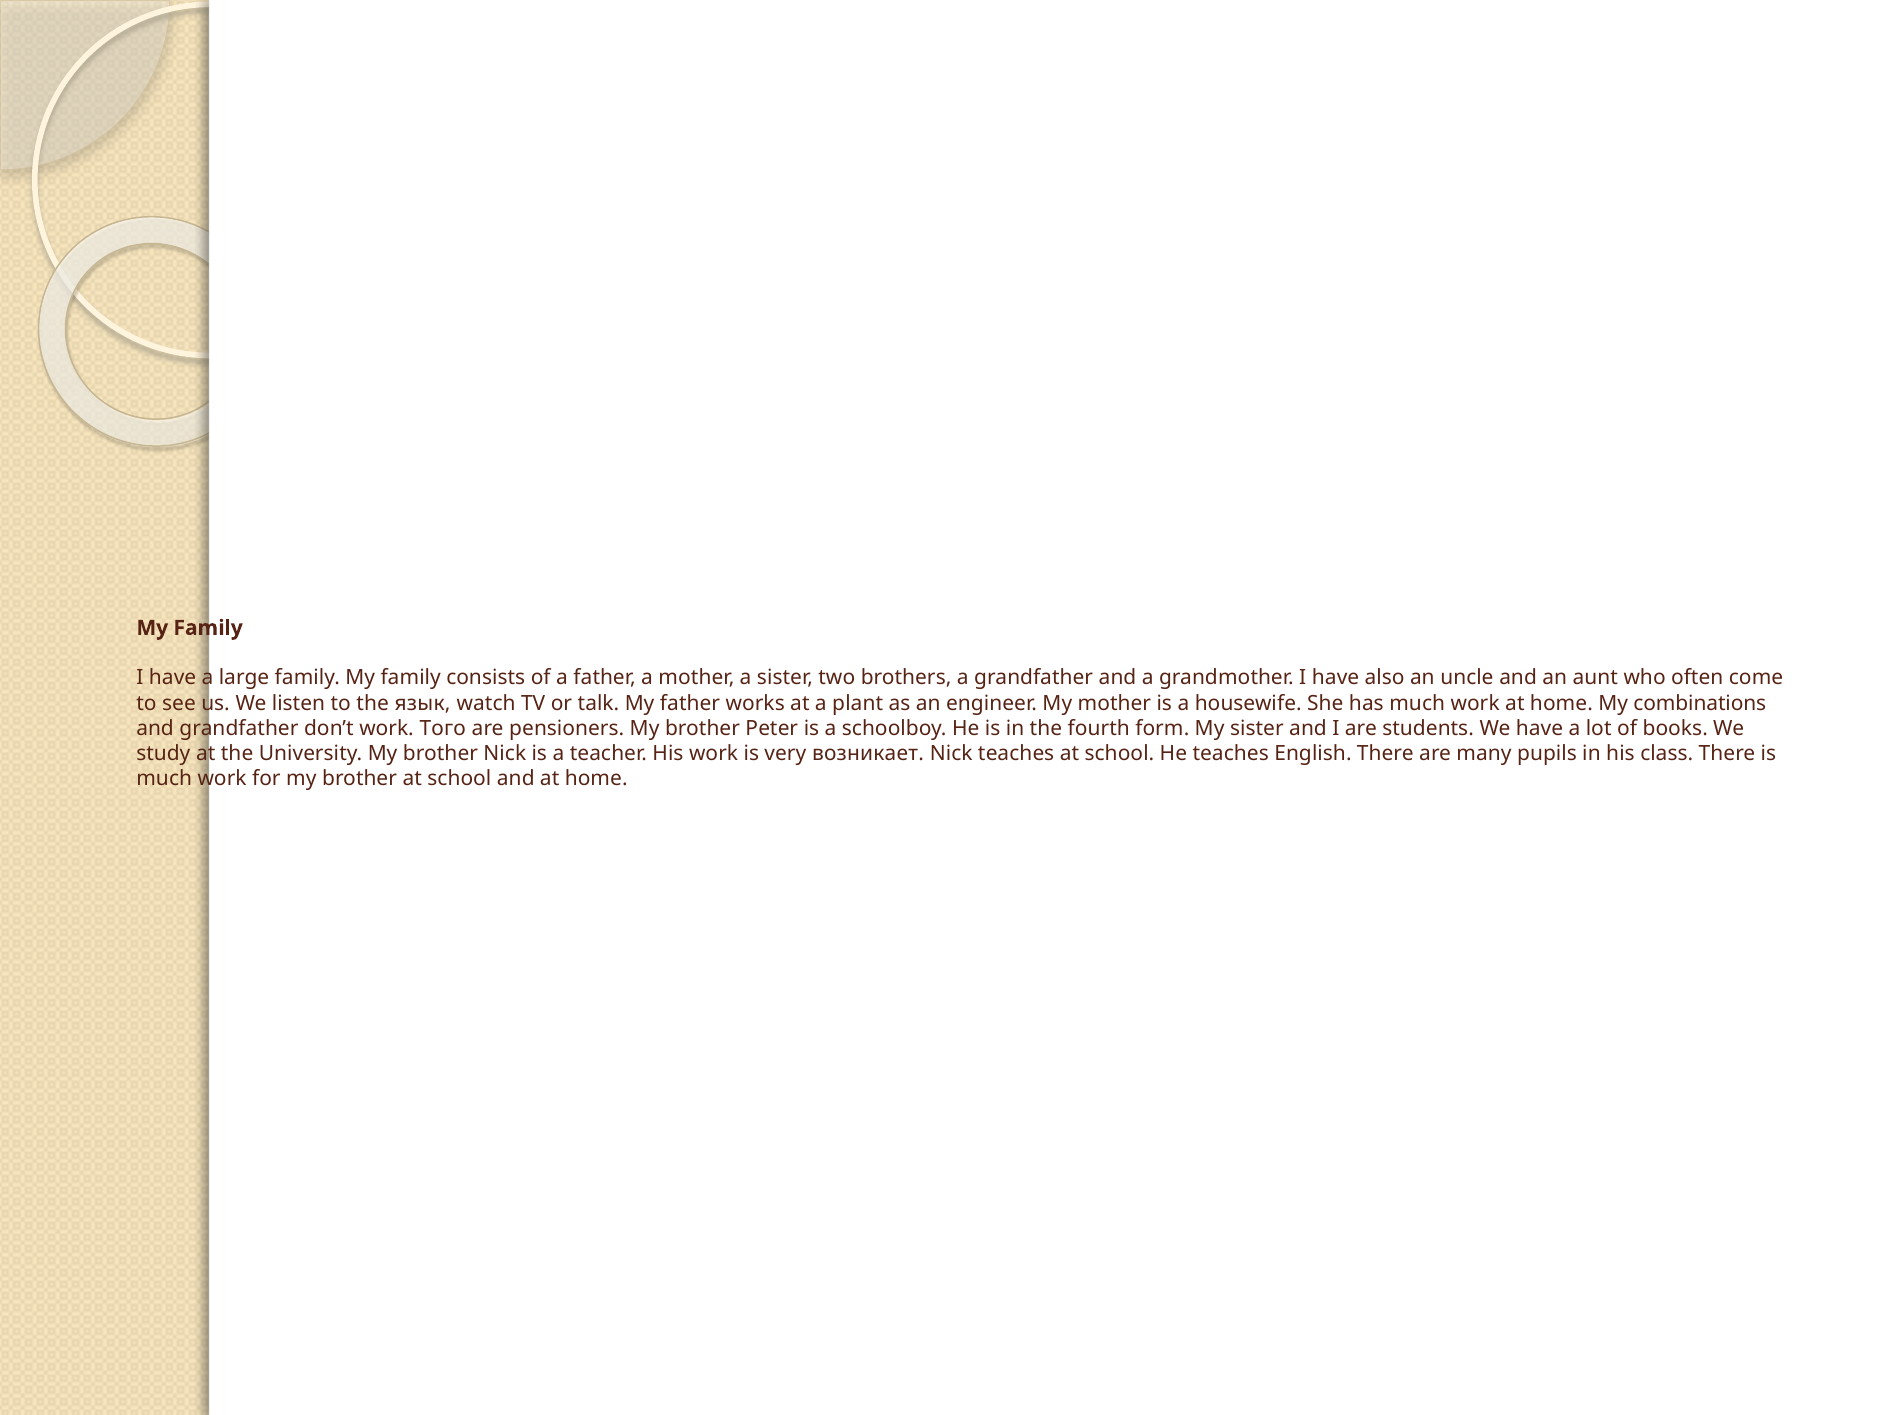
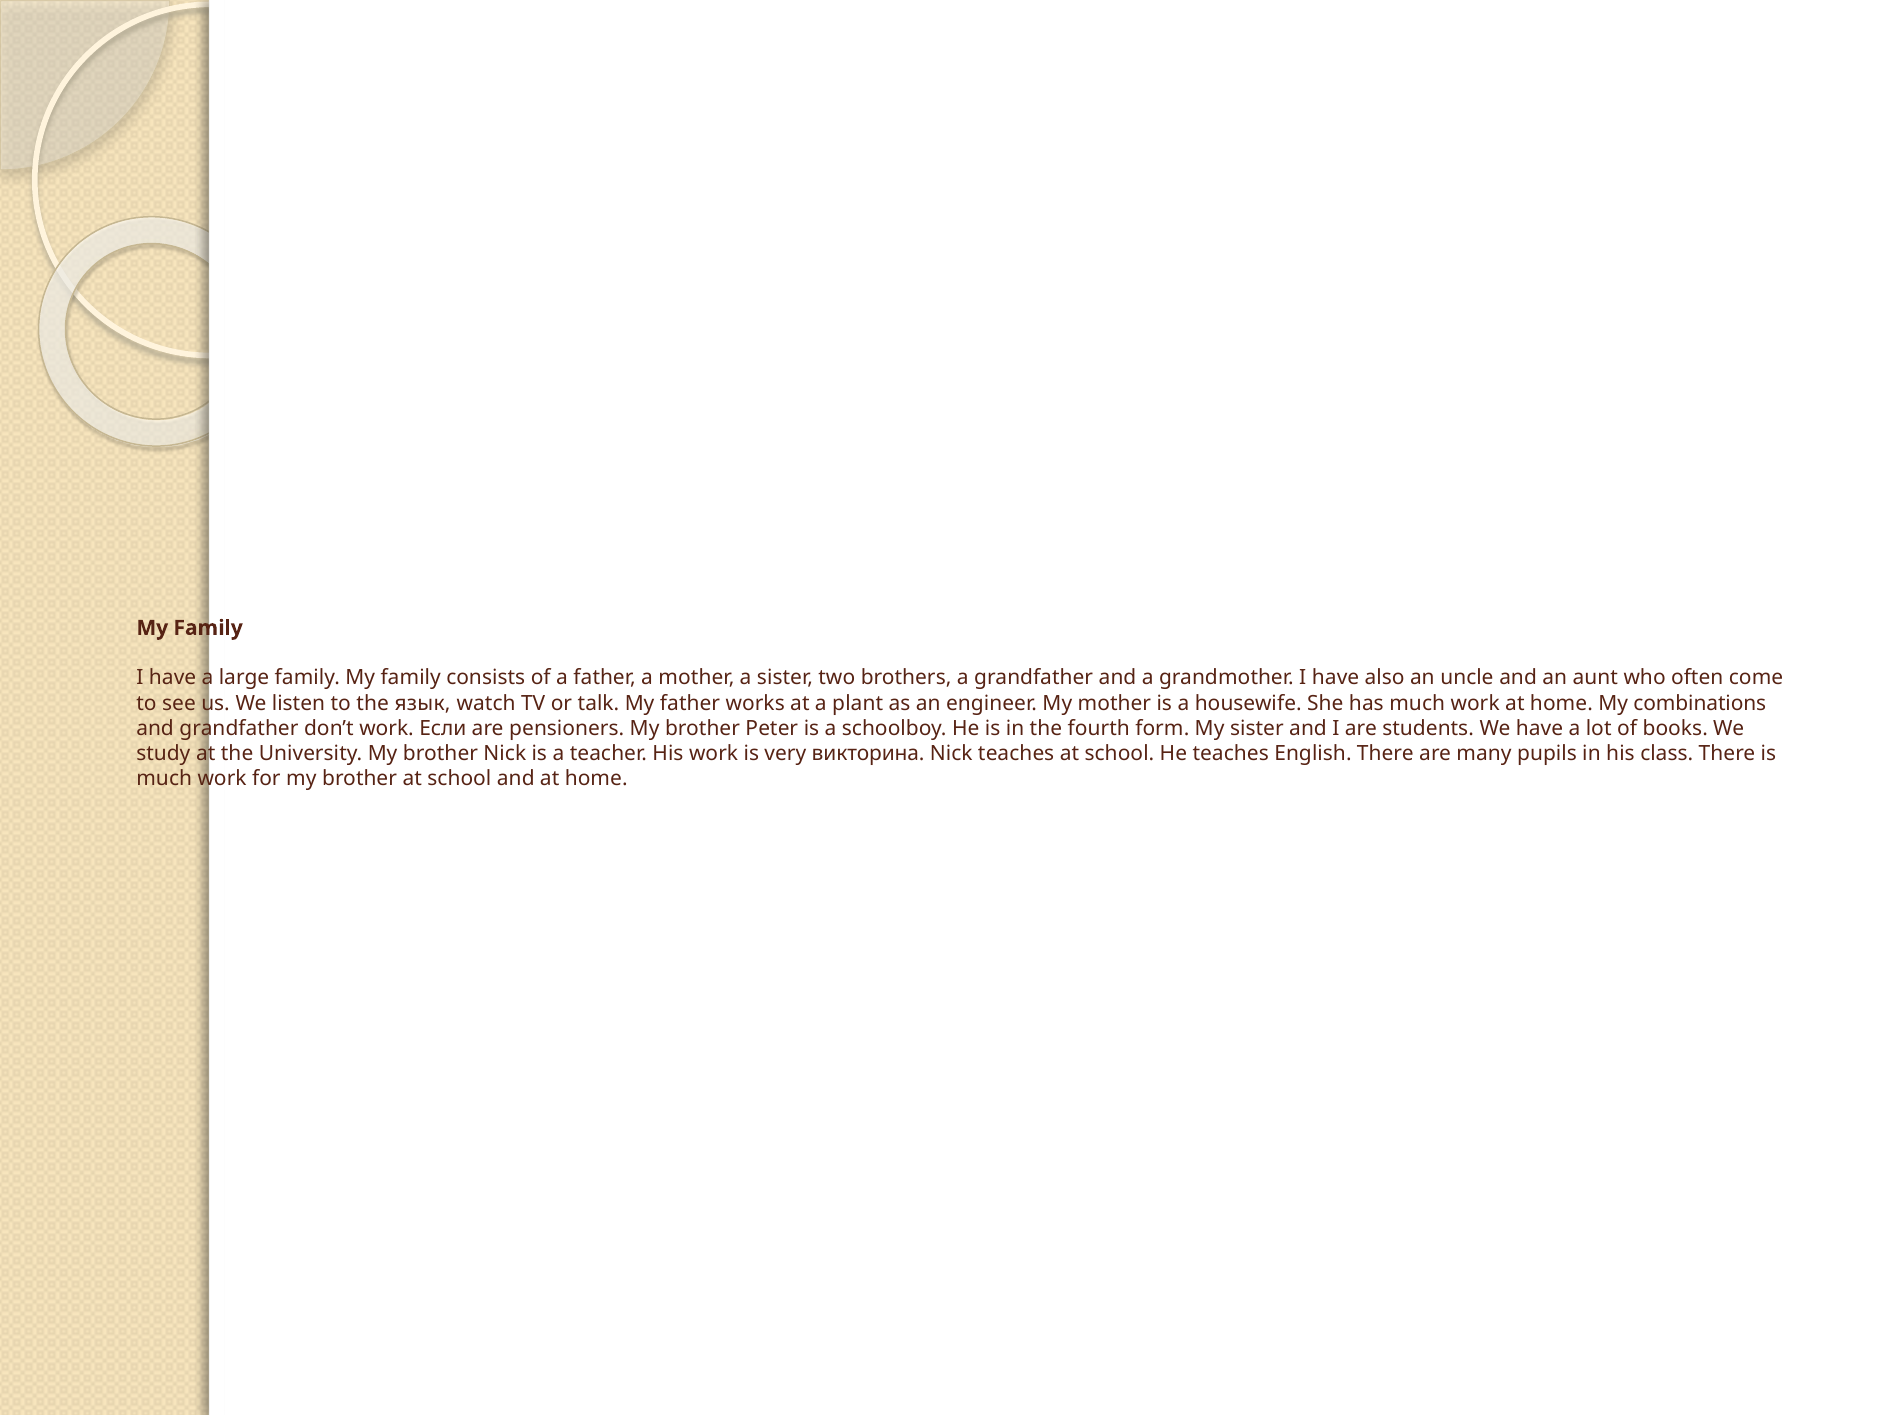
Того: Того -> Если (443, 728)
возникает: возникает -> викторина (868, 753)
